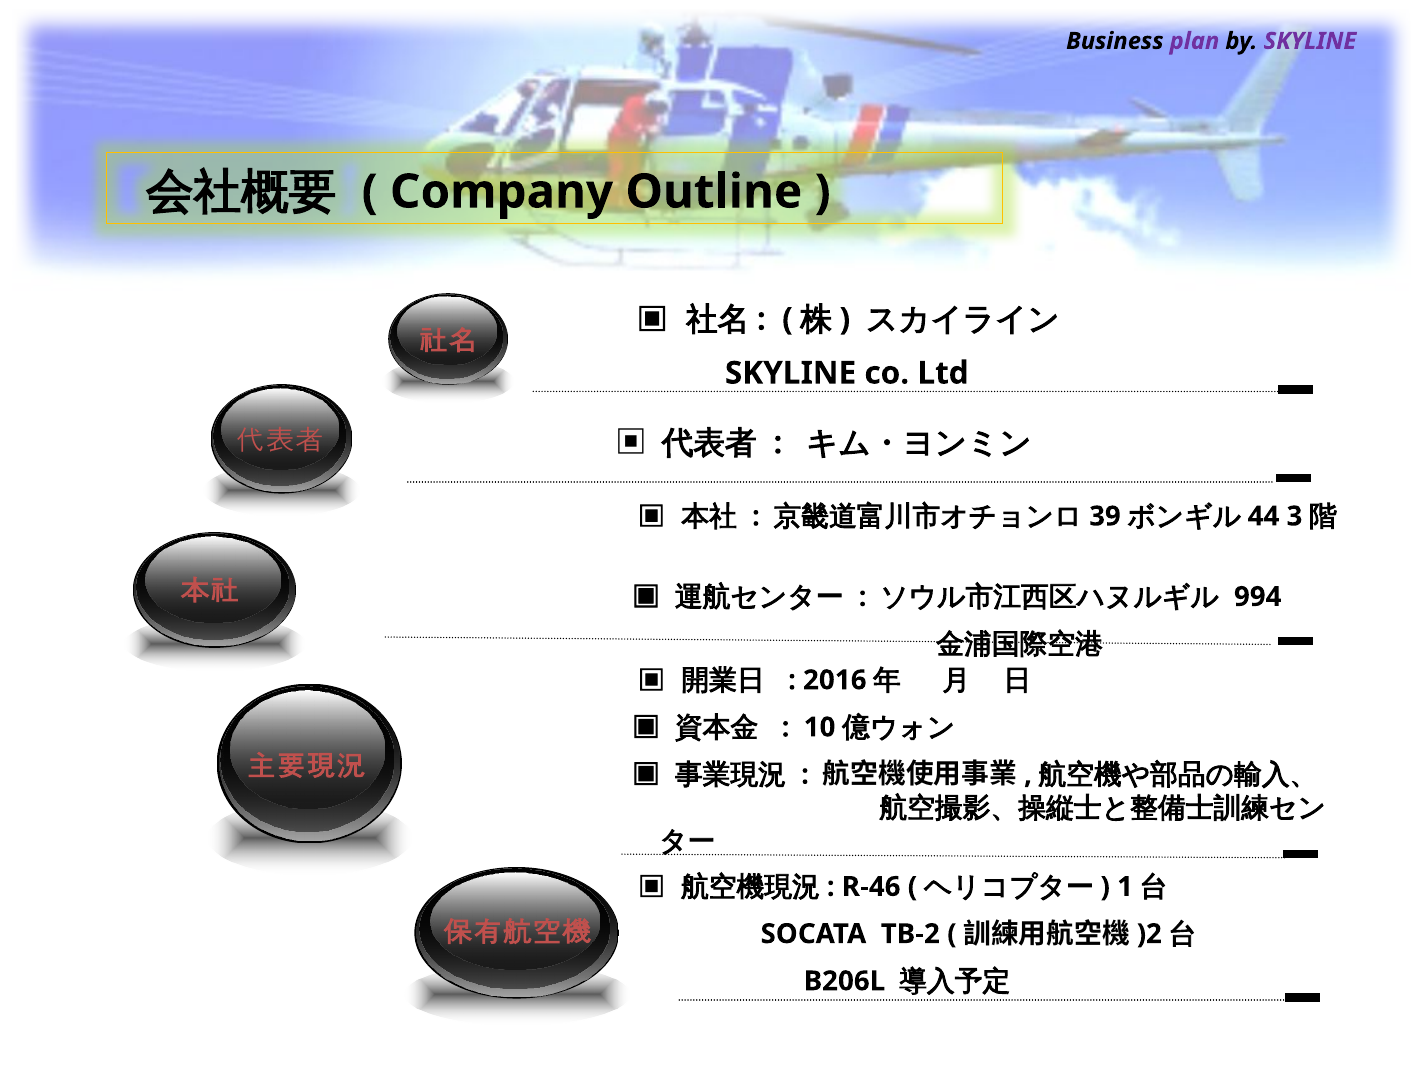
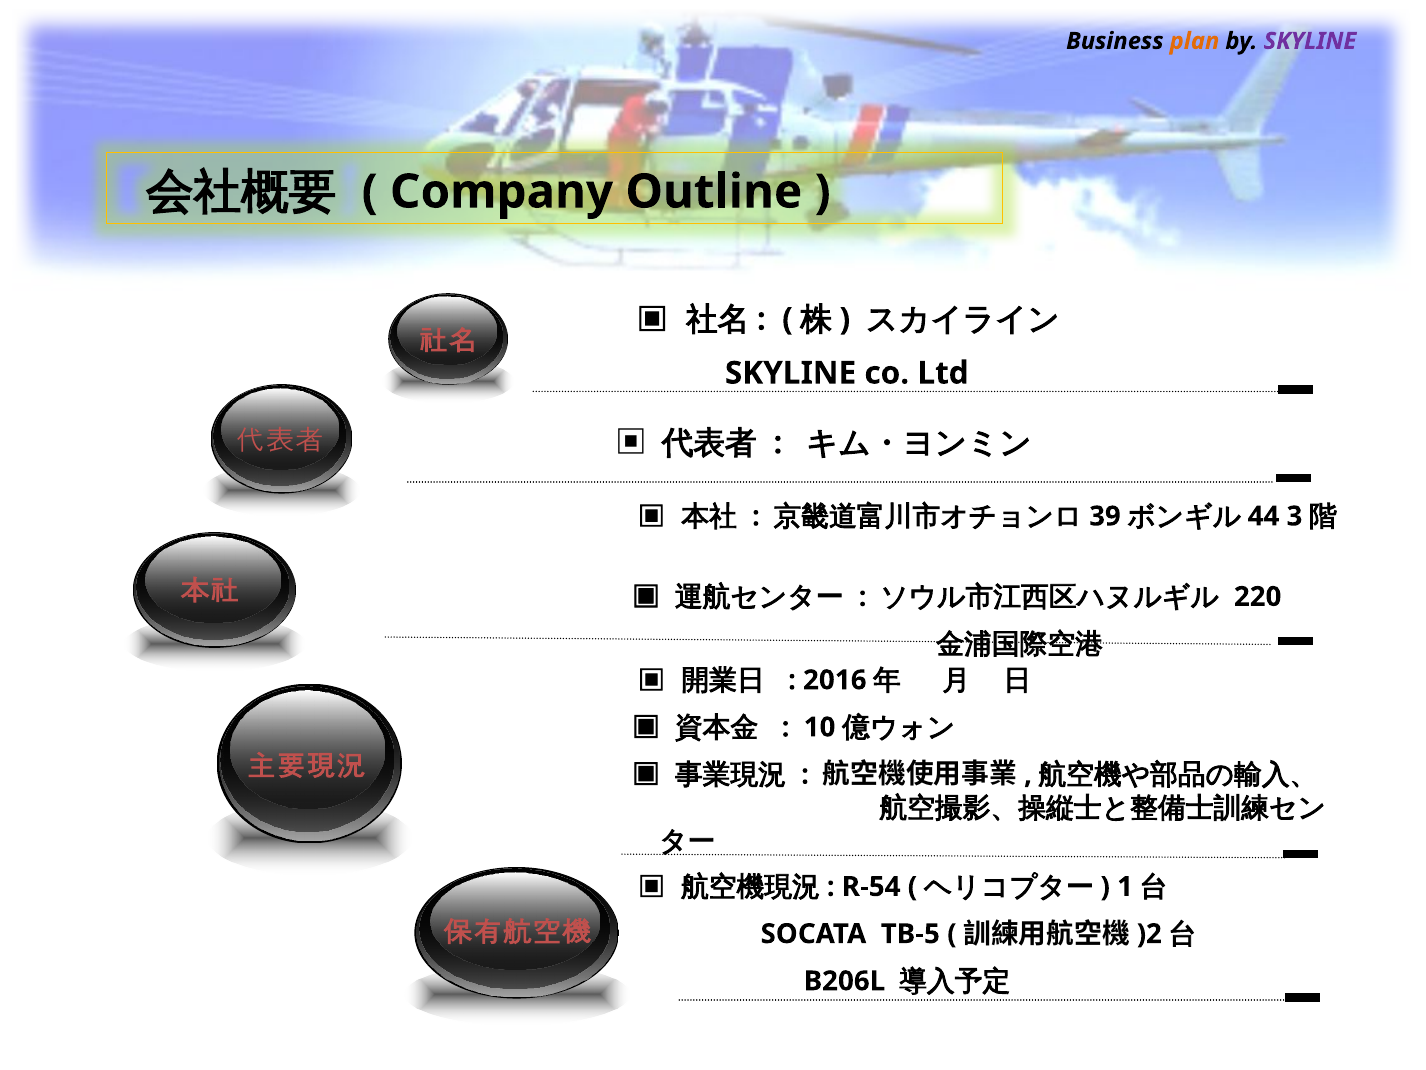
plan colour: purple -> orange (1194, 41)
994: 994 -> 220 (1258, 597)
R-46: R-46 -> R-54 (871, 886)
TB-2: TB-2 -> TB-5 (910, 934)
